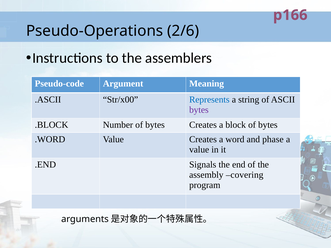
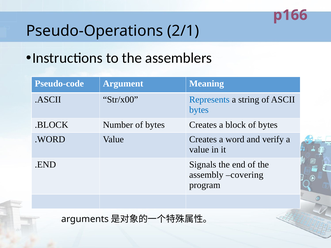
2/6: 2/6 -> 2/1 (183, 31)
bytes colour: purple -> blue (199, 110)
phase: phase -> verify (273, 139)
